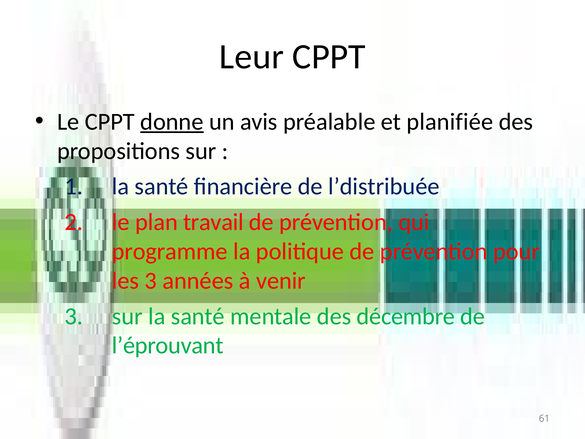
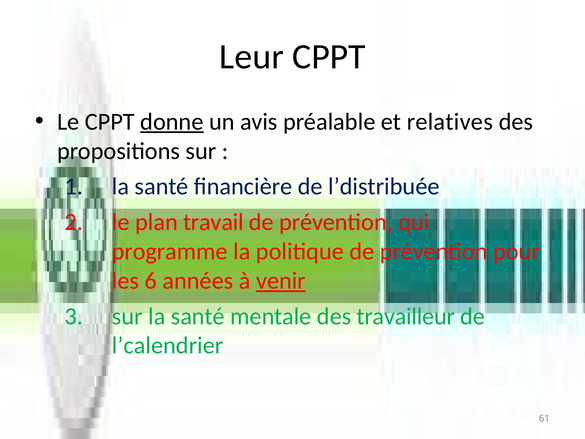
planifiée: planifiée -> relatives (450, 122)
les 3: 3 -> 6 (151, 281)
venir underline: none -> present (281, 281)
décembre: décembre -> travailleur (406, 316)
l’éprouvant: l’éprouvant -> l’calendrier (168, 345)
